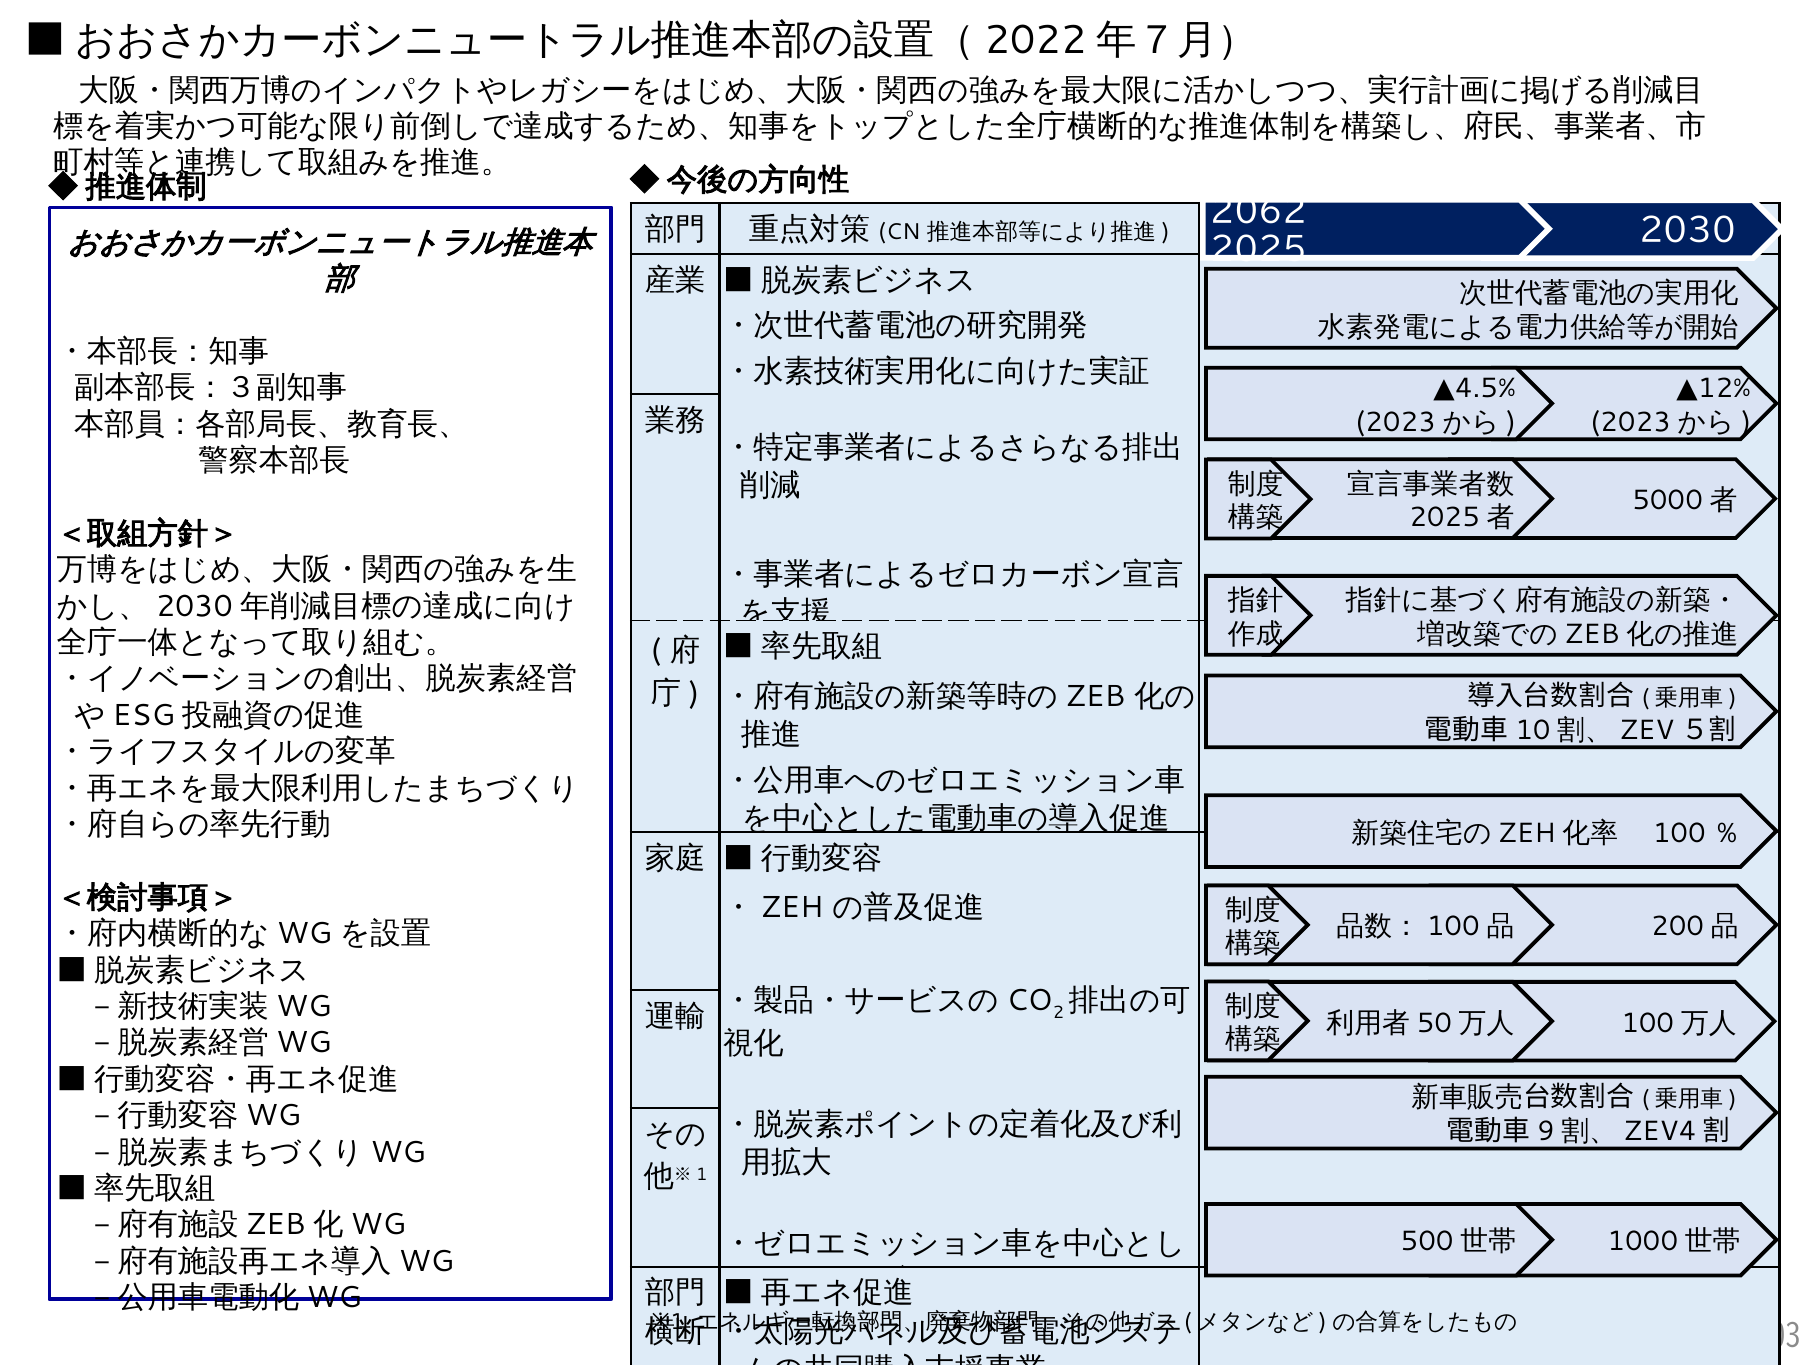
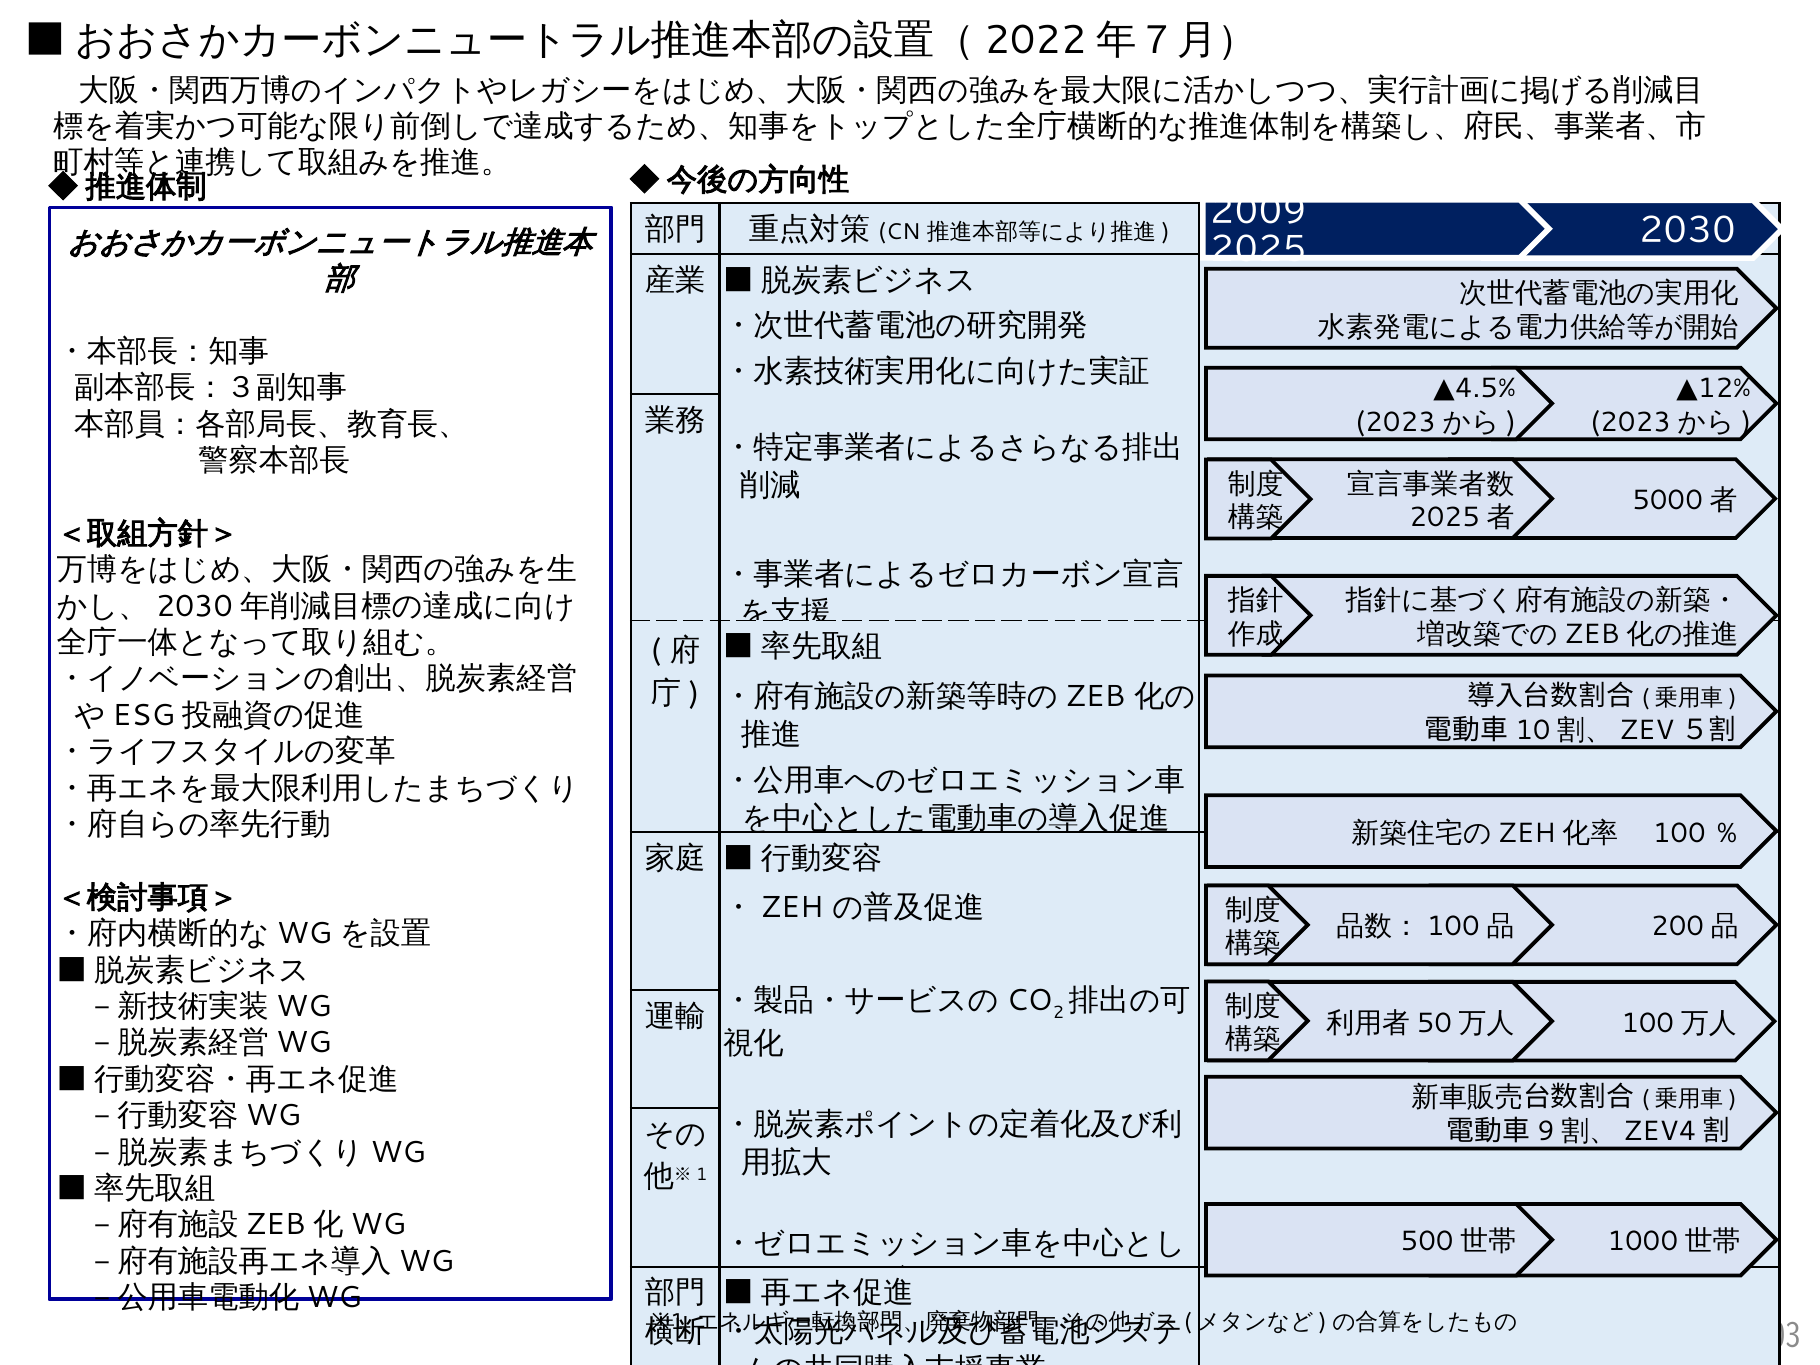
2062: 2062 -> 2009 (1258, 212)
